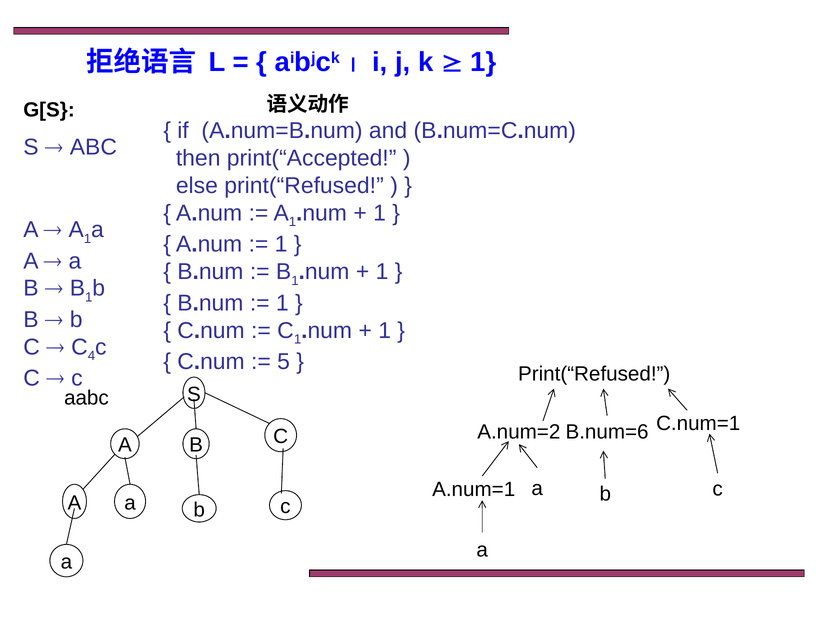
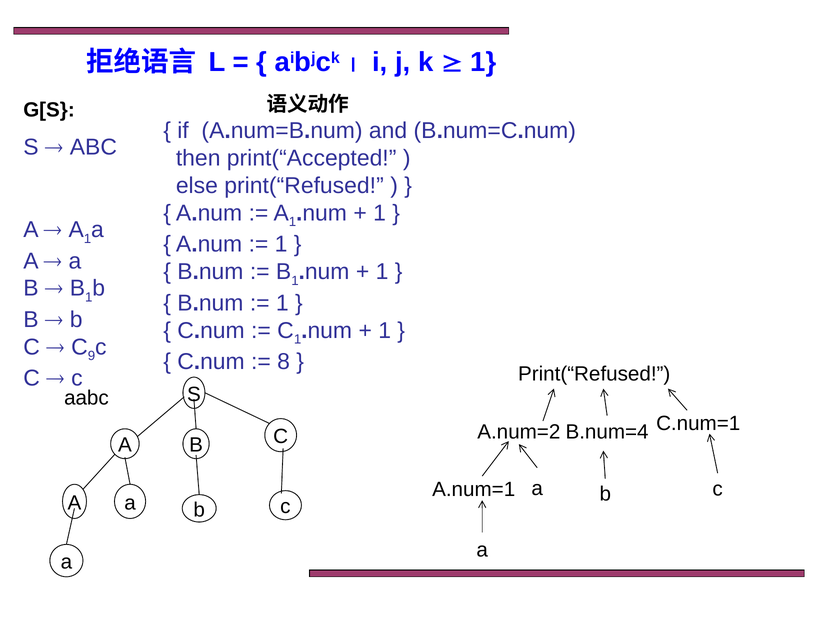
4: 4 -> 9 (91, 356)
5: 5 -> 8 (284, 362)
B.num=6: B.num=6 -> B.num=4 (607, 432)
